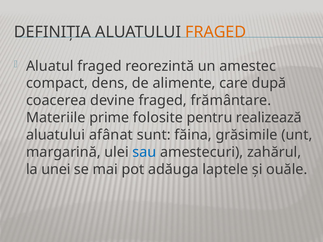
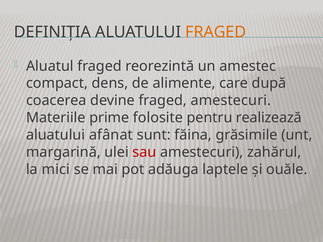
fraged frământare: frământare -> amestecuri (231, 101)
sau colour: blue -> red (144, 152)
unei: unei -> mici (56, 169)
